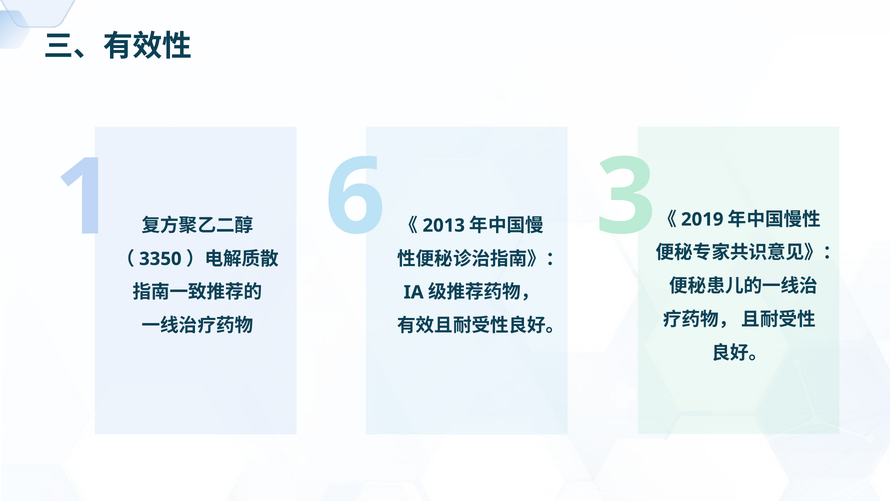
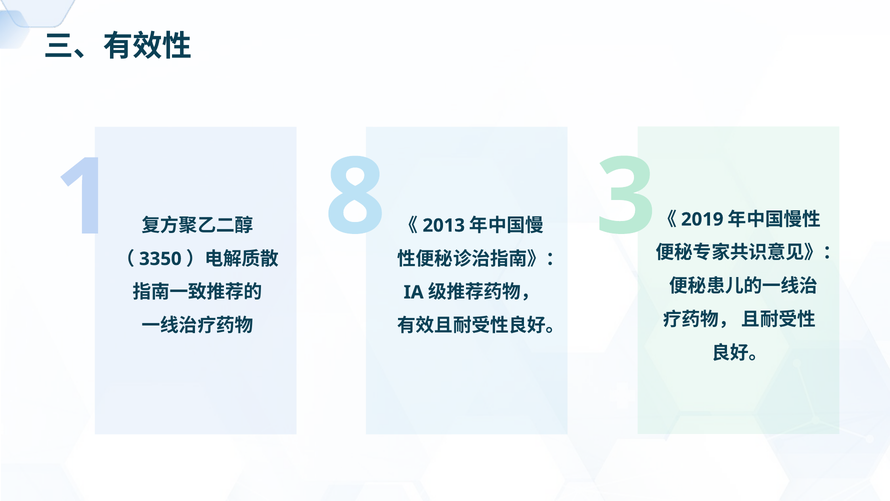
6: 6 -> 8 (355, 198)
